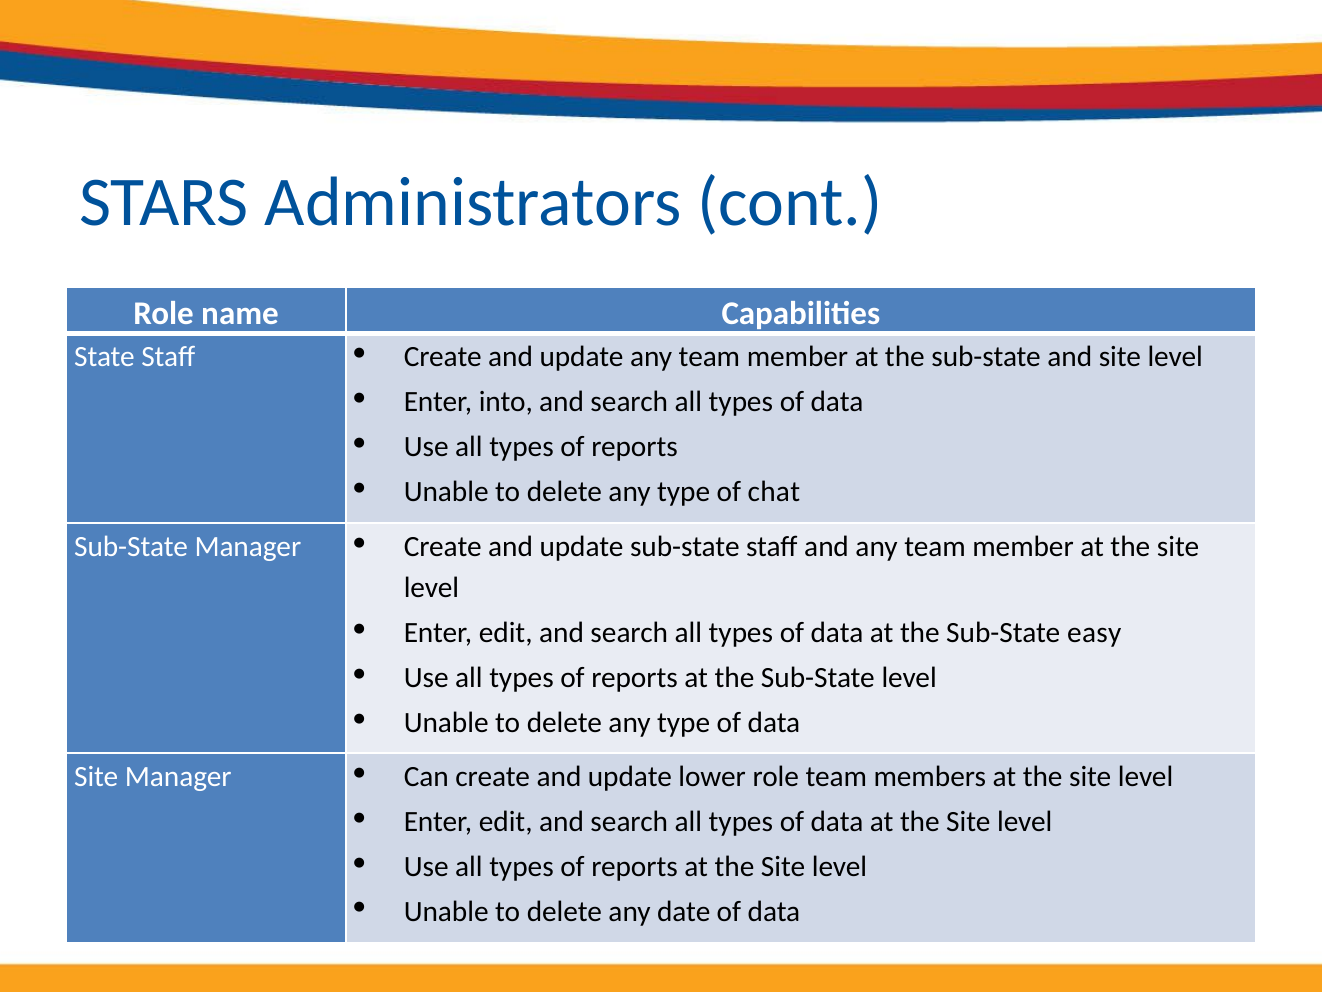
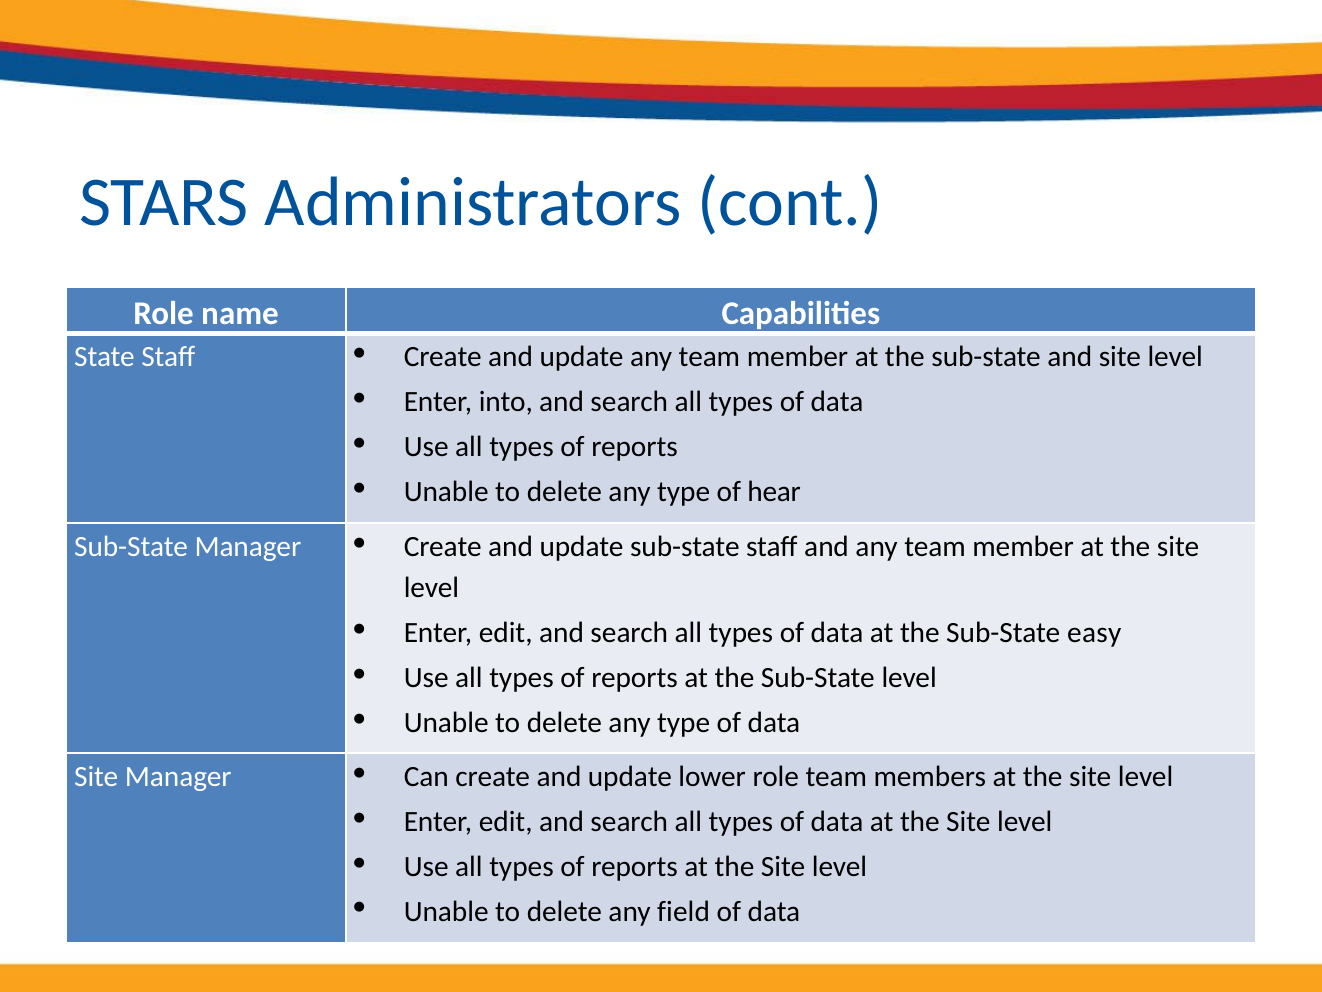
chat: chat -> hear (774, 492)
date: date -> field (684, 911)
